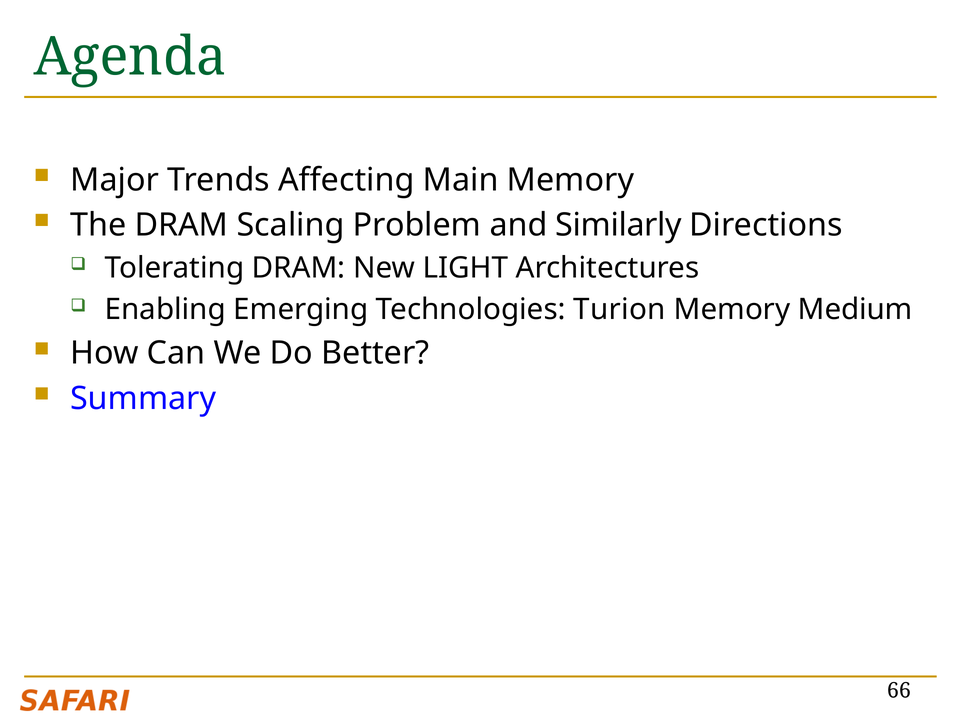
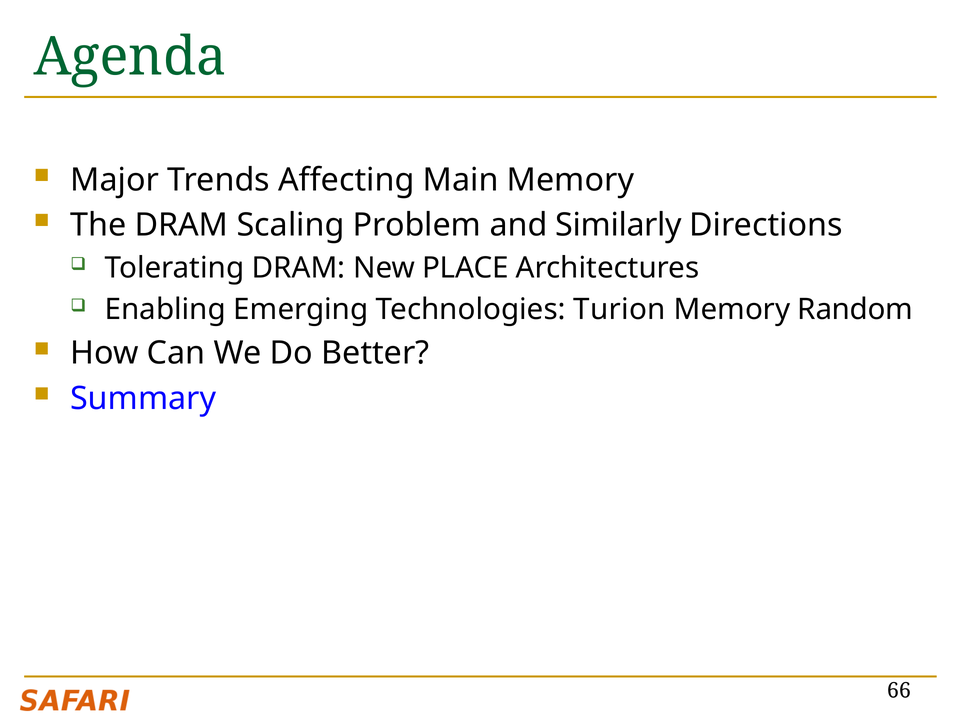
LIGHT: LIGHT -> PLACE (466, 268)
Medium: Medium -> Random (855, 309)
